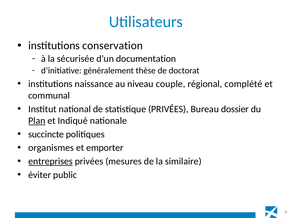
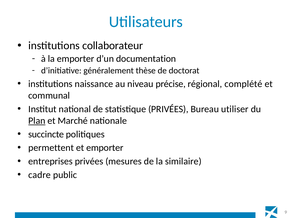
conservation: conservation -> collaborateur (113, 46)
la sécurisée: sécurisée -> emporter (76, 59)
couple: couple -> précise (171, 84)
dossier: dossier -> utiliser (235, 109)
Indiqué: Indiqué -> Marché (73, 121)
organismes: organismes -> permettent (51, 148)
entreprises underline: present -> none (51, 162)
éviter: éviter -> cadre (40, 175)
